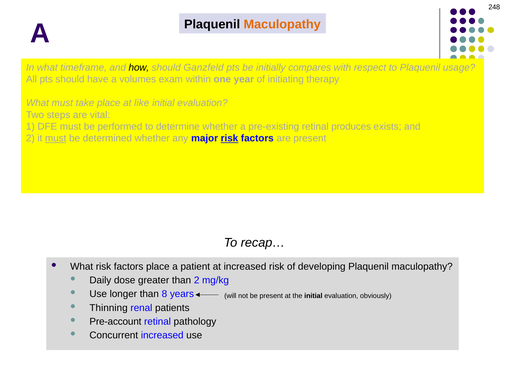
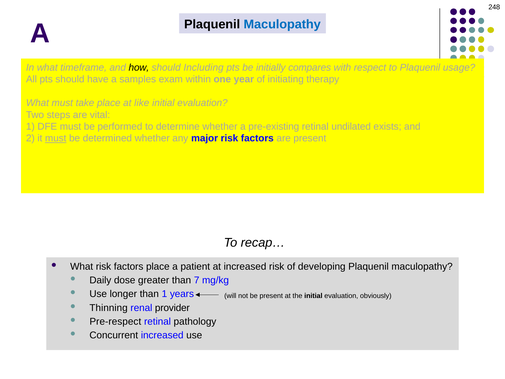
Maculopathy colour: orange -> blue (282, 24)
Ganzfeld: Ganzfeld -> Including (204, 68)
volumes: volumes -> samples (138, 79)
produces: produces -> undilated (351, 126)
risk underline: present -> none (229, 138)
than 2: 2 -> 7 (197, 280)
than 8: 8 -> 1 (164, 294)
patients: patients -> provider (172, 308)
Pre-account: Pre-account -> Pre-respect (115, 321)
